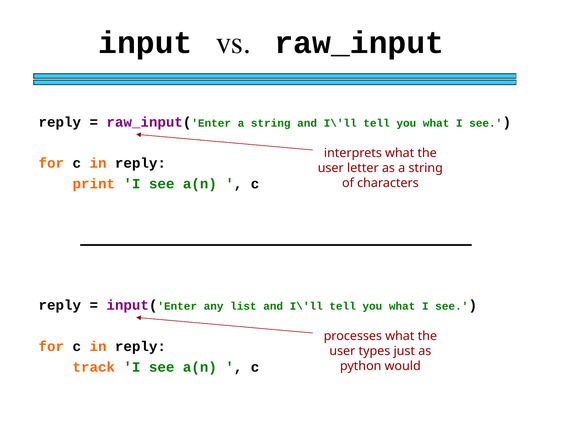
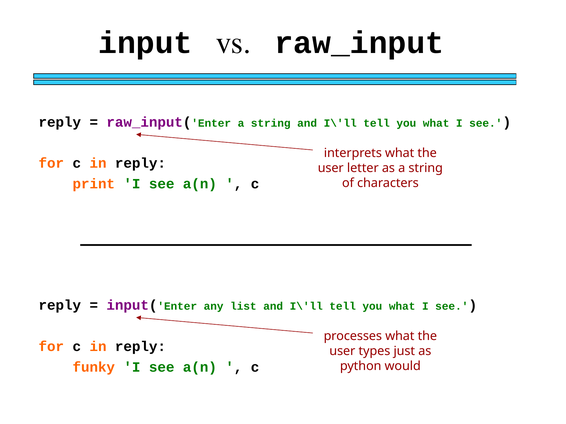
track: track -> funky (94, 367)
